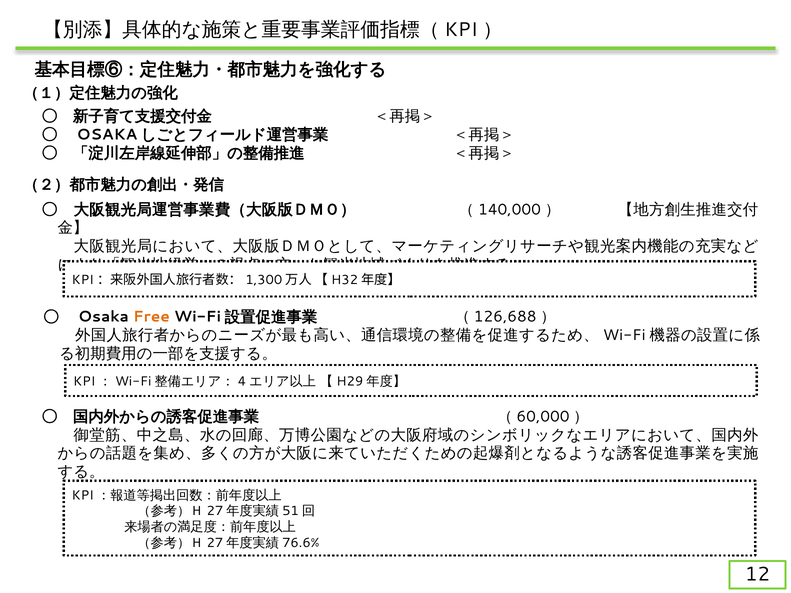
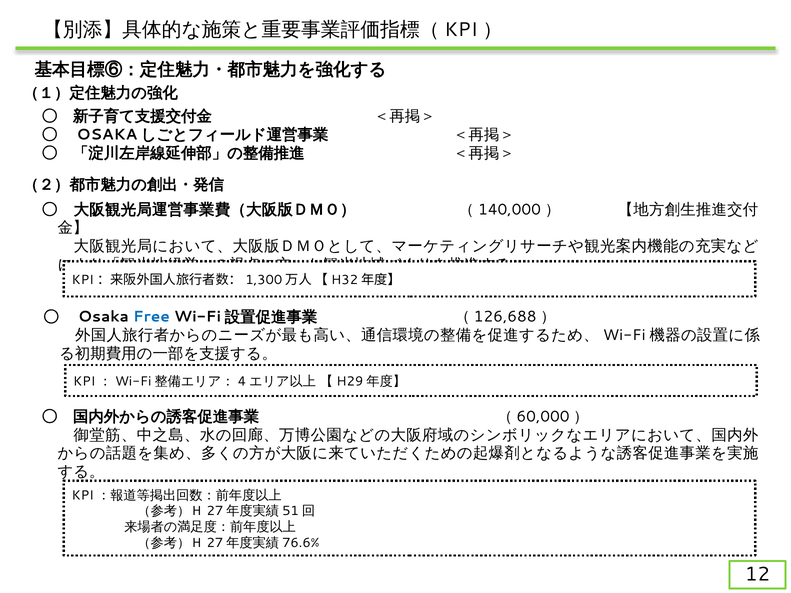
Free colour: orange -> blue (151, 317)
